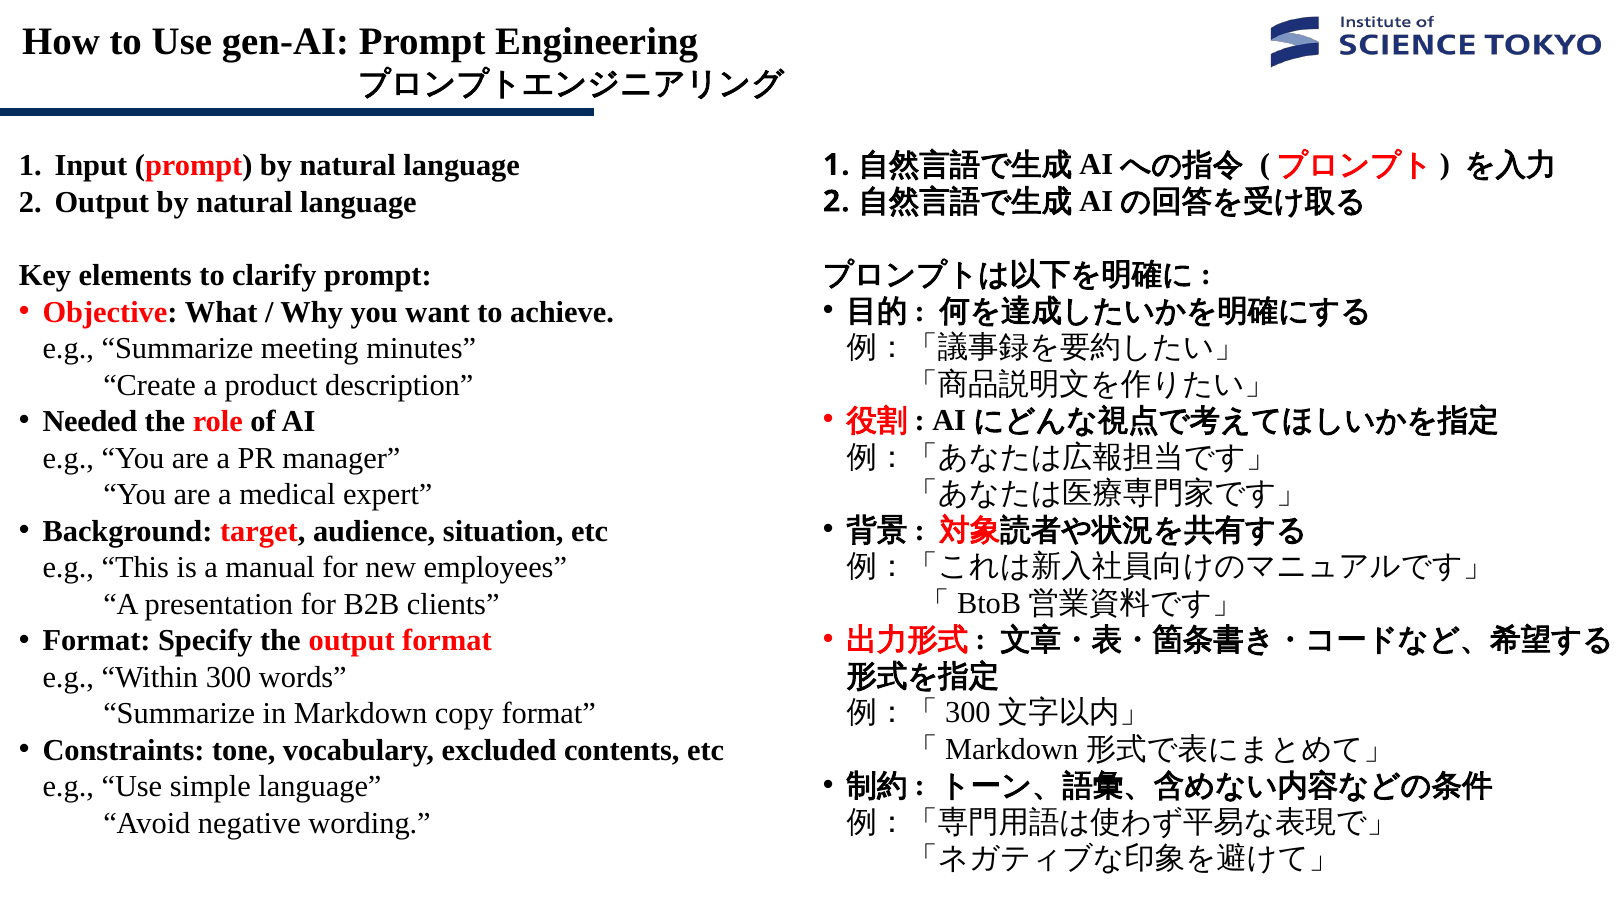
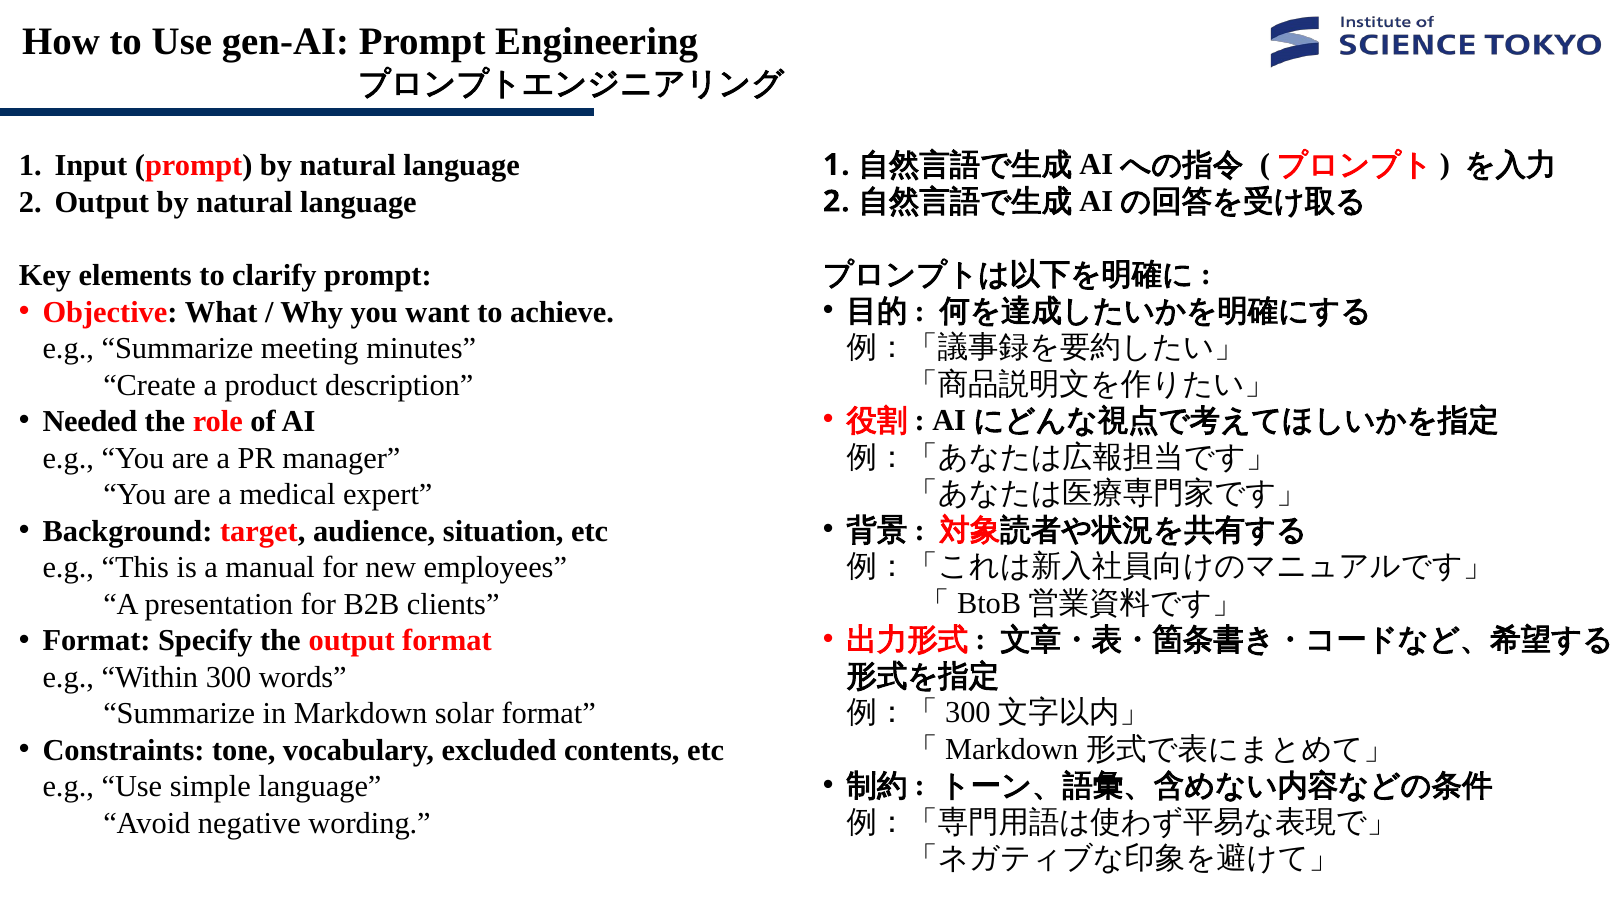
copy: copy -> solar (464, 713)
